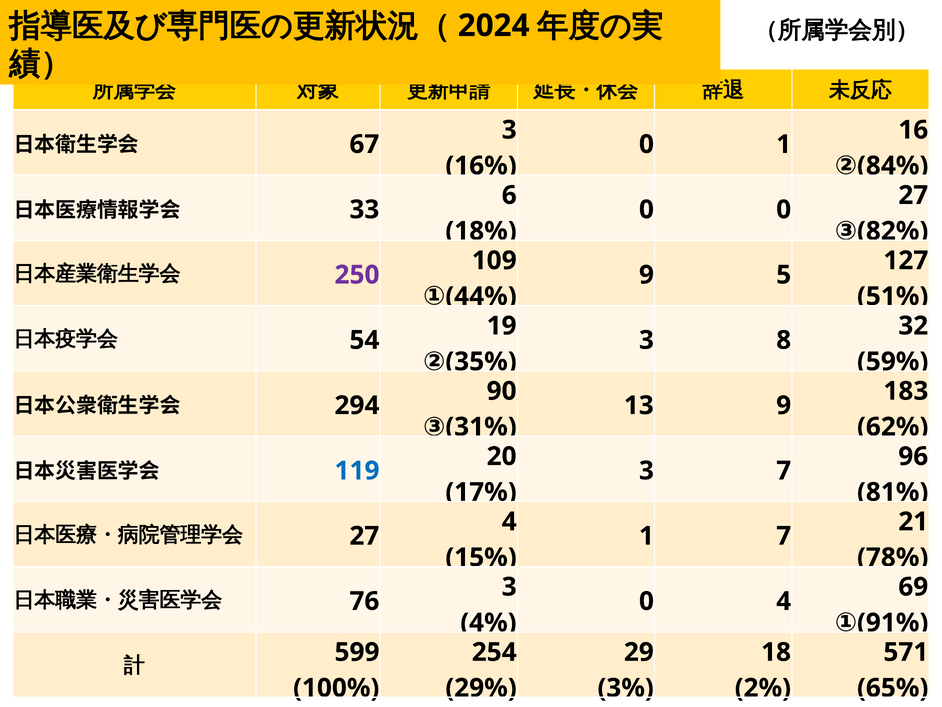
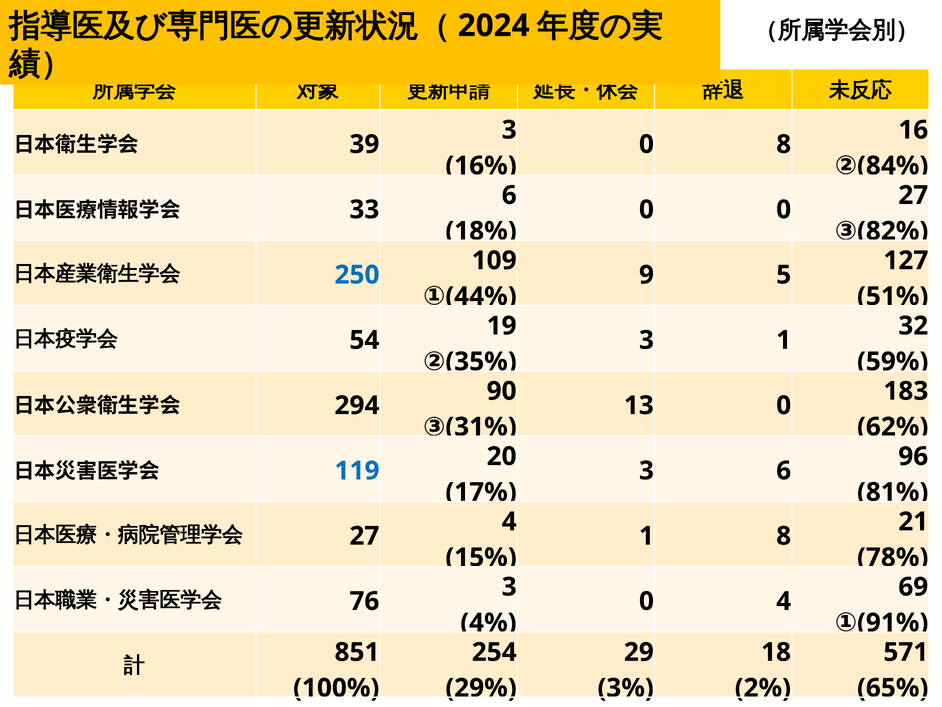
67: 67 -> 39 (364, 144)
0 1: 1 -> 8 (784, 144)
250 colour: purple -> blue (357, 275)
3 8: 8 -> 1 (784, 340)
13 9: 9 -> 0 (784, 405)
3 7: 7 -> 6 (784, 470)
1 7: 7 -> 8 (784, 536)
599: 599 -> 851 (357, 652)
